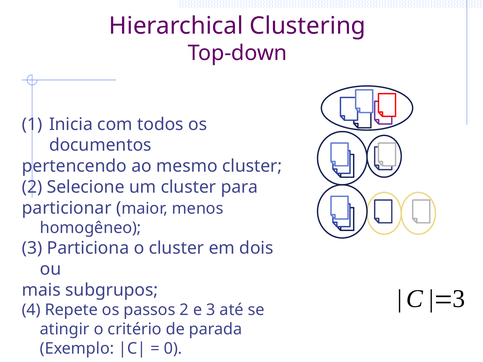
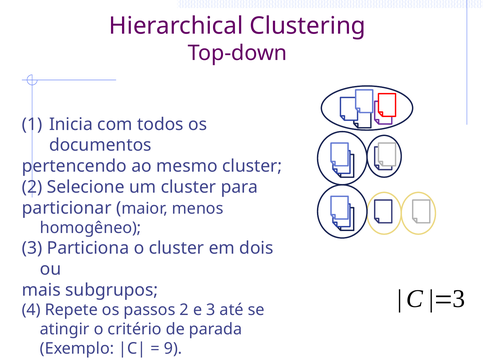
0: 0 -> 9 (173, 349)
